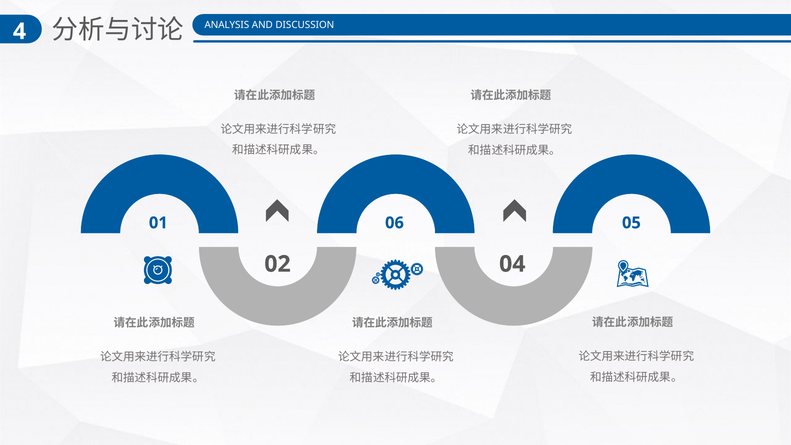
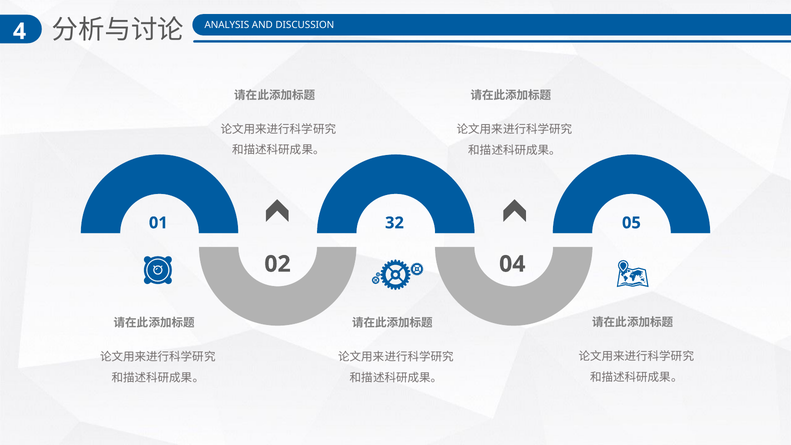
06: 06 -> 32 (394, 223)
